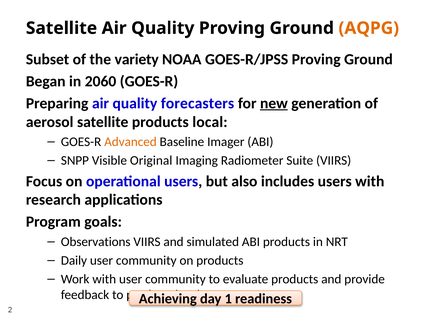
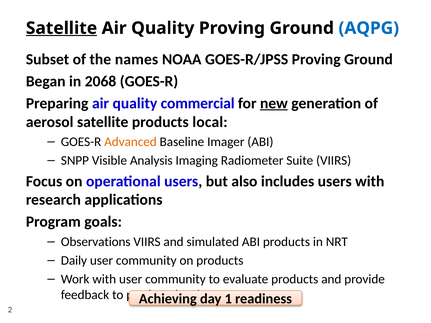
Satellite underline: none -> present (62, 28)
AQPG colour: orange -> blue (369, 28)
variety: variety -> names (137, 59)
2060: 2060 -> 2068 (101, 81)
forecasters: forecasters -> commercial (198, 103)
Original: Original -> Analysis (151, 161)
